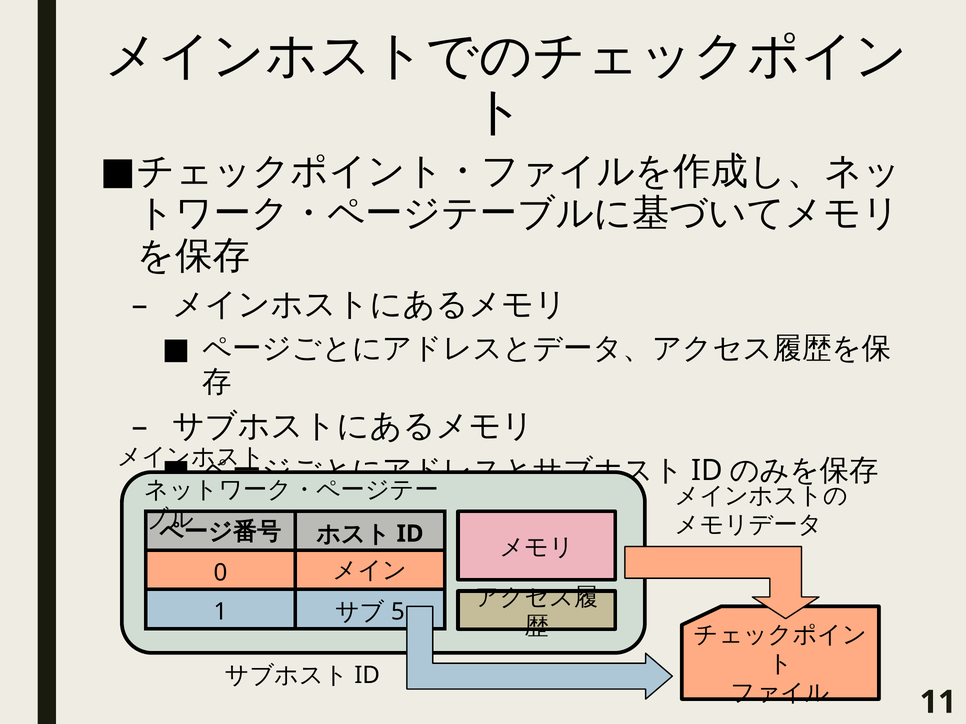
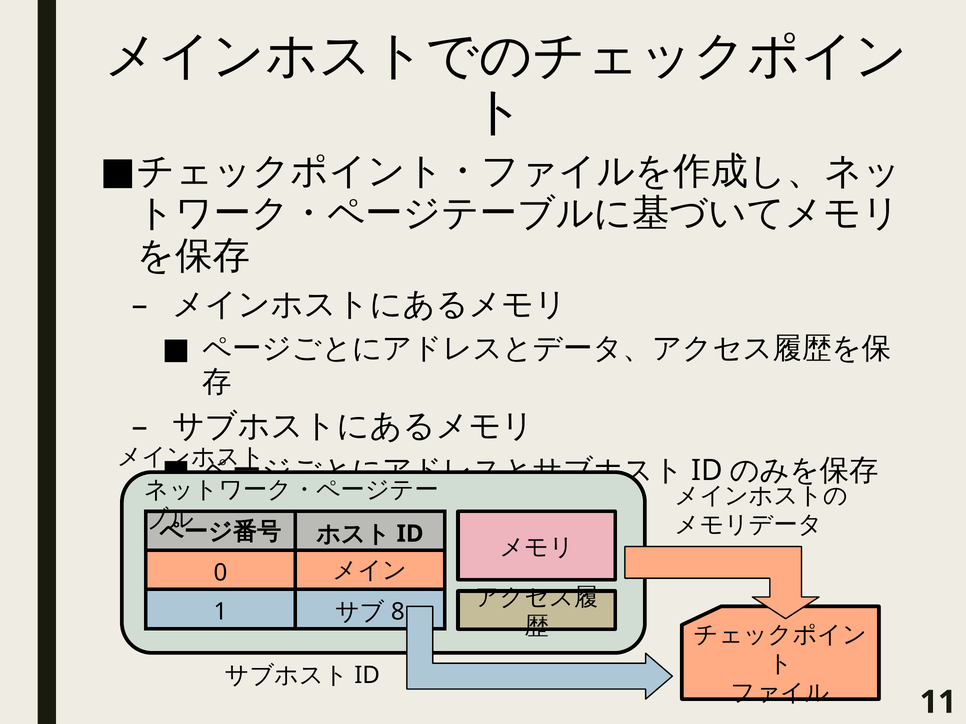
5: 5 -> 8 (398, 612)
